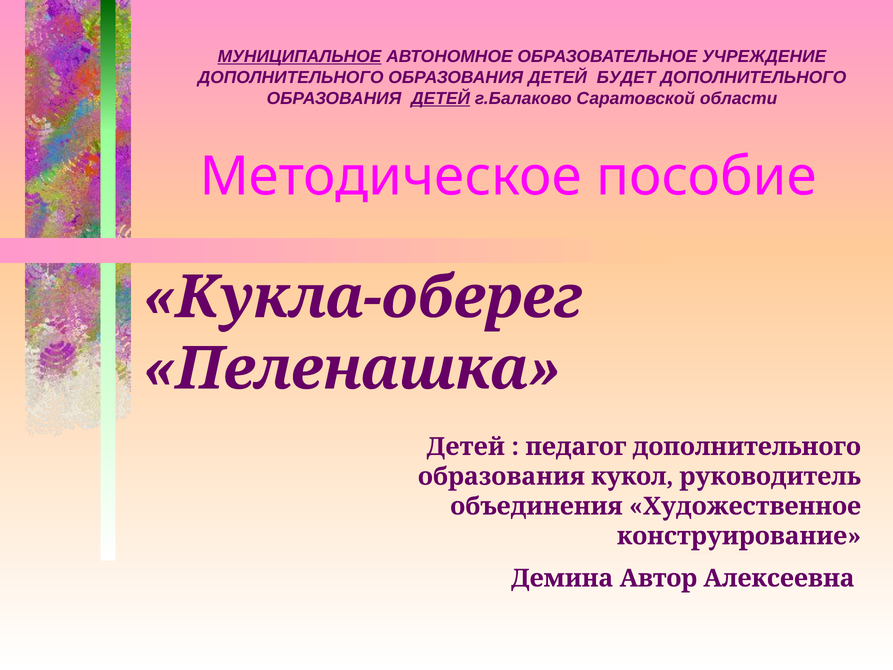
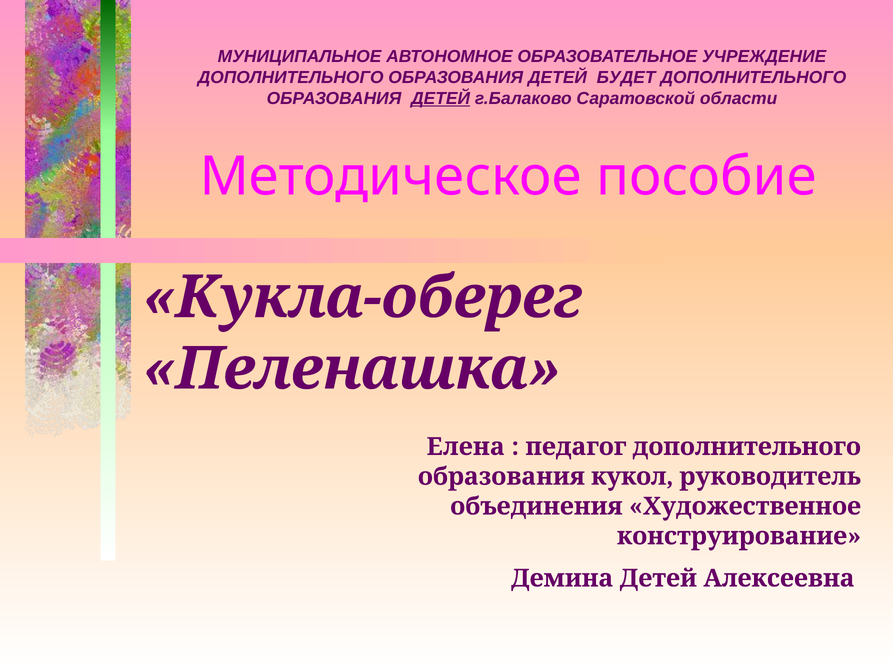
МУНИЦИПАЛЬНОЕ underline: present -> none (300, 57)
Детей: Детей -> Елена (466, 447)
Демина Автор: Автор -> Детей (658, 578)
